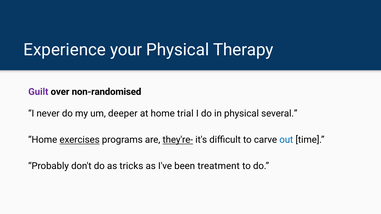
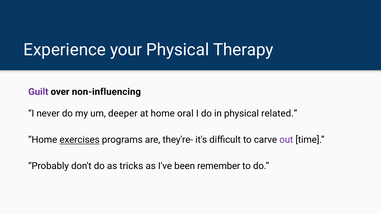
non-randomised: non-randomised -> non-influencing (106, 92)
trial: trial -> oral (185, 114)
several: several -> related (279, 114)
they're- underline: present -> none (178, 140)
out colour: blue -> purple (286, 140)
treatment: treatment -> remember (219, 166)
